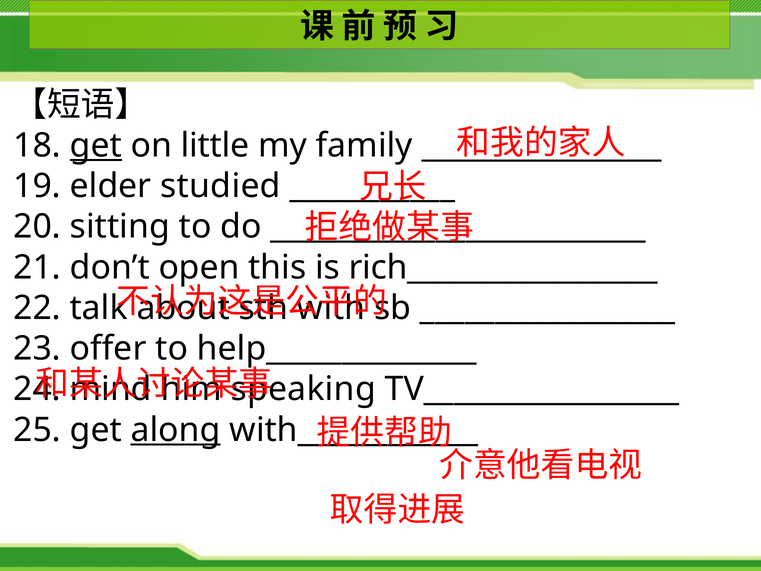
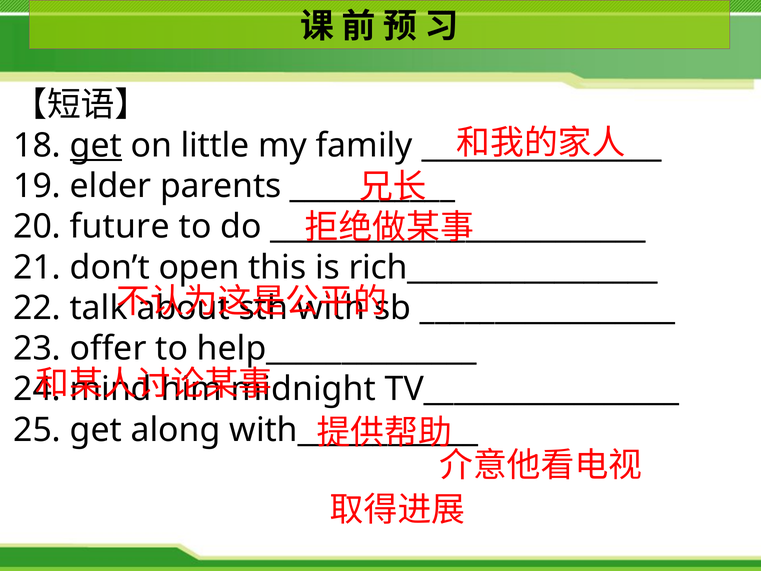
studied: studied -> parents (221, 186)
sitting: sitting -> future (120, 227)
speaking: speaking -> midnight (303, 389)
along underline: present -> none (176, 430)
